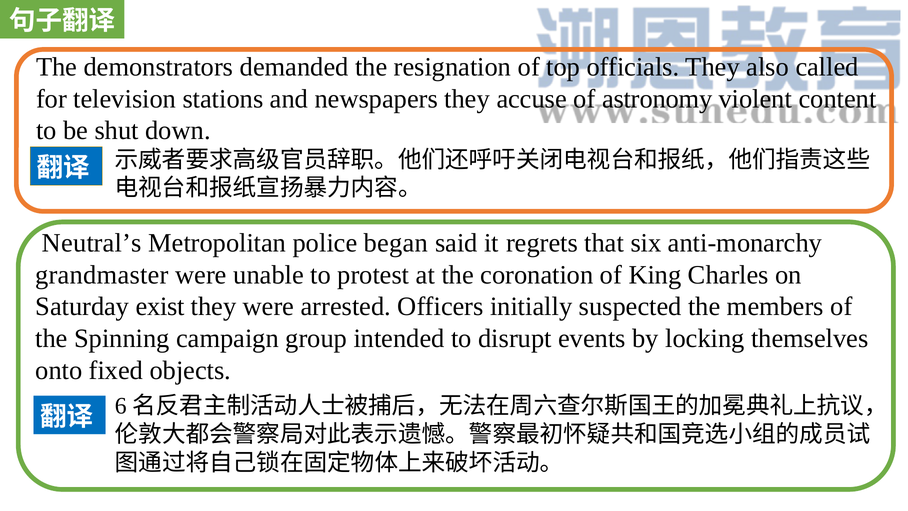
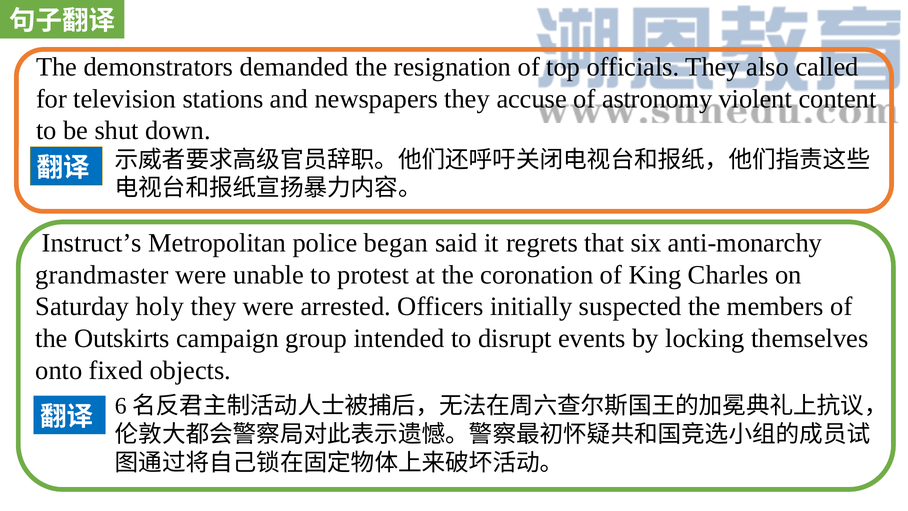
Neutral’s: Neutral’s -> Instruct’s (92, 243)
exist: exist -> holy (160, 307)
Spinning: Spinning -> Outskirts (122, 338)
